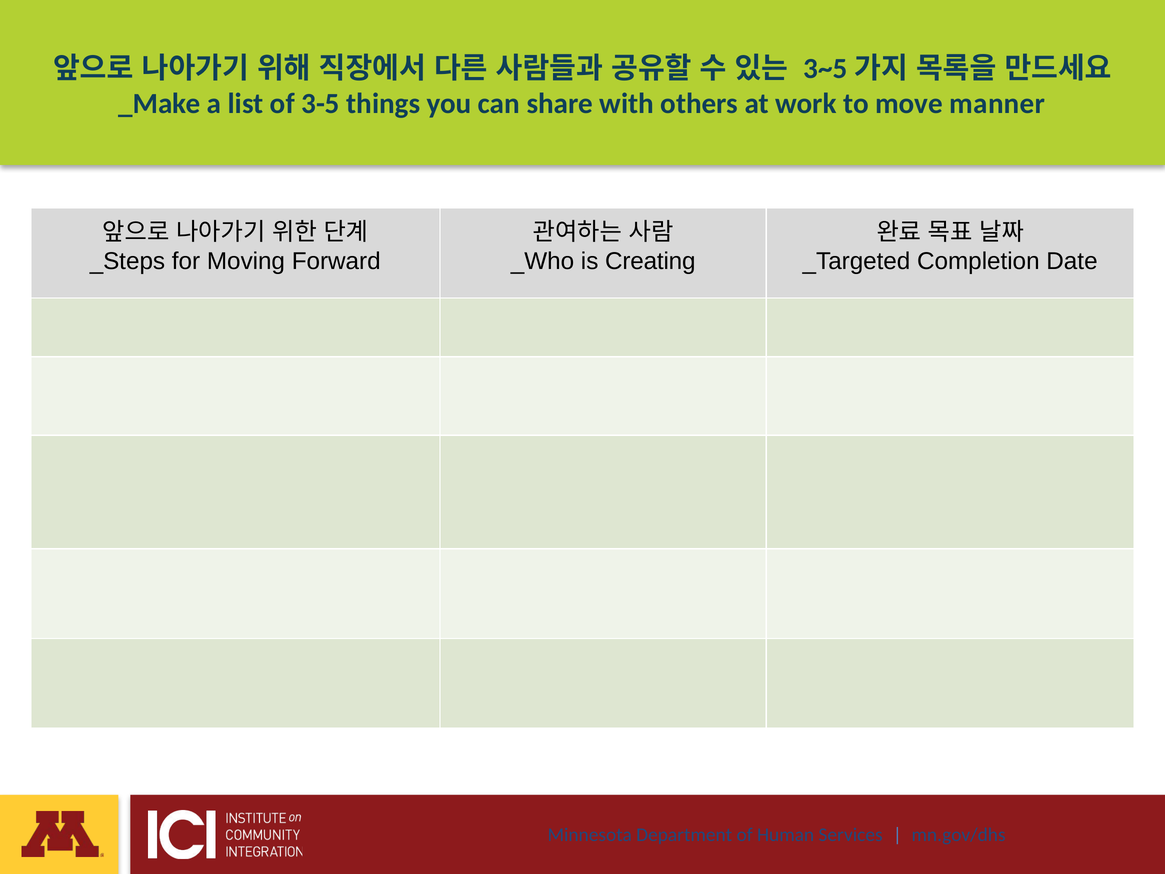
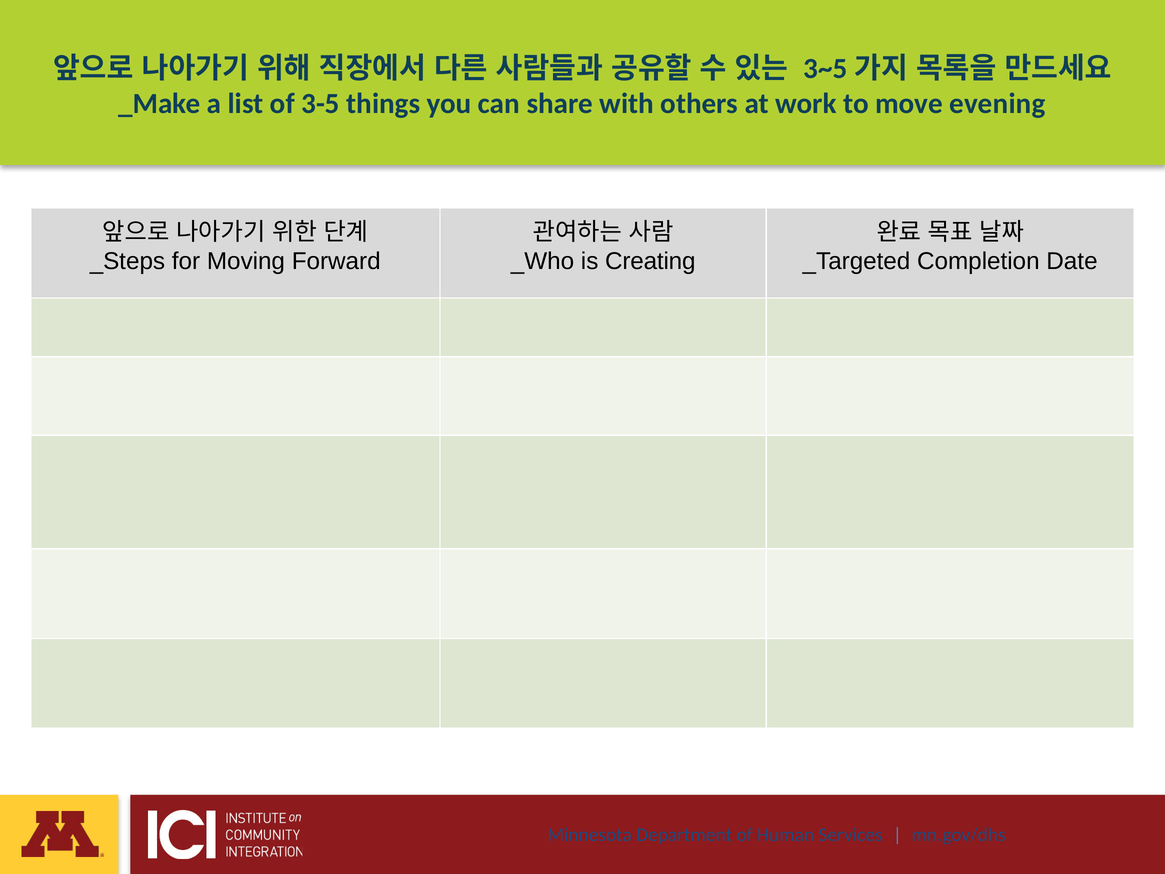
manner: manner -> evening (997, 103)
